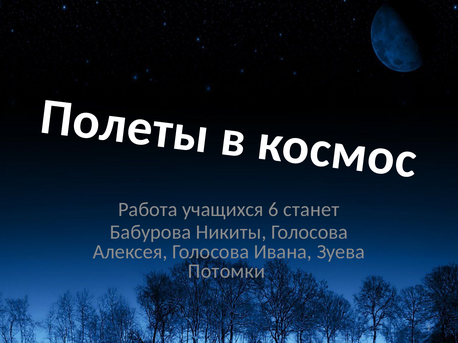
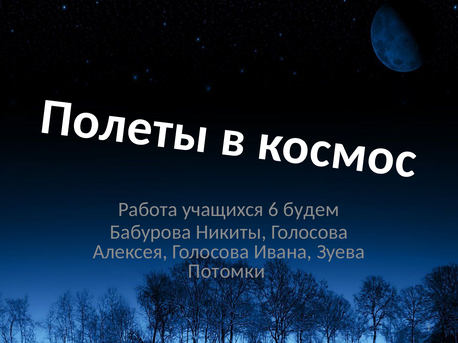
станет: станет -> будем (311, 210)
